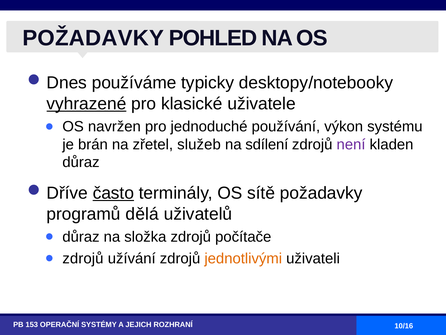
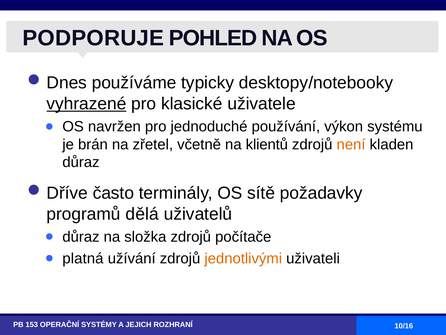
POŽADAVKY: POŽADAVKY -> PODPORUJE (93, 38)
služeb: služeb -> včetně (199, 144)
sdílení: sdílení -> klientů (267, 144)
není colour: purple -> orange (351, 144)
často underline: present -> none (113, 193)
zdrojů: zdrojů -> platná (83, 258)
